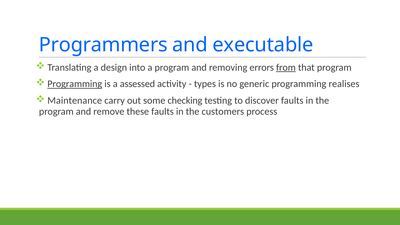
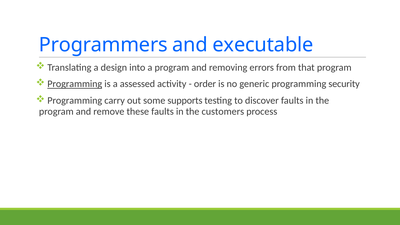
from underline: present -> none (286, 67)
types: types -> order (205, 84)
realises: realises -> security (344, 84)
Maintenance: Maintenance -> Programming (75, 101)
checking: checking -> supports (185, 101)
